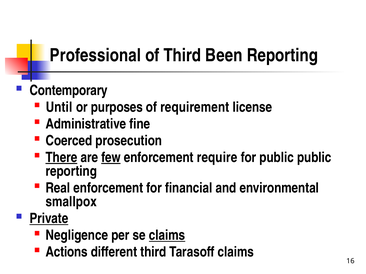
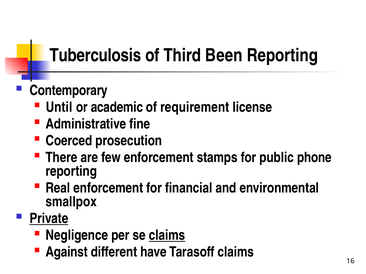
Professional: Professional -> Tuberculosis (95, 56)
purposes: purposes -> academic (117, 107)
There underline: present -> none (61, 158)
few underline: present -> none (111, 158)
require: require -> stamps (217, 158)
public public: public -> phone (314, 158)
Actions: Actions -> Against (67, 252)
different third: third -> have (153, 252)
